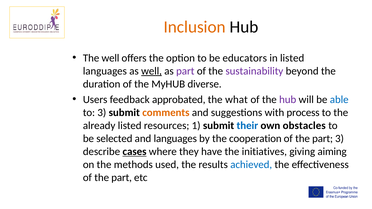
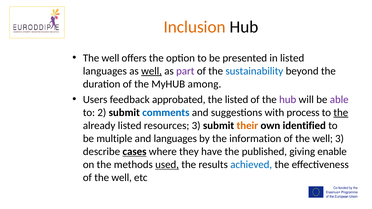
educators: educators -> presented (245, 58)
sustainability colour: purple -> blue (254, 71)
diverse: diverse -> among (204, 84)
the what: what -> listed (237, 100)
able colour: blue -> purple (339, 100)
to 3: 3 -> 2 (102, 113)
comments colour: orange -> blue (166, 113)
the underline: none -> present (341, 113)
resources 1: 1 -> 3 (196, 126)
their colour: blue -> orange (247, 126)
obstacles: obstacles -> identified (304, 126)
selected: selected -> multiple (114, 139)
cooperation: cooperation -> information (255, 139)
part: part -> well (323, 139)
initiatives: initiatives -> published (264, 152)
aiming: aiming -> enable (332, 152)
used underline: none -> present (167, 165)
part: part -> well (122, 178)
